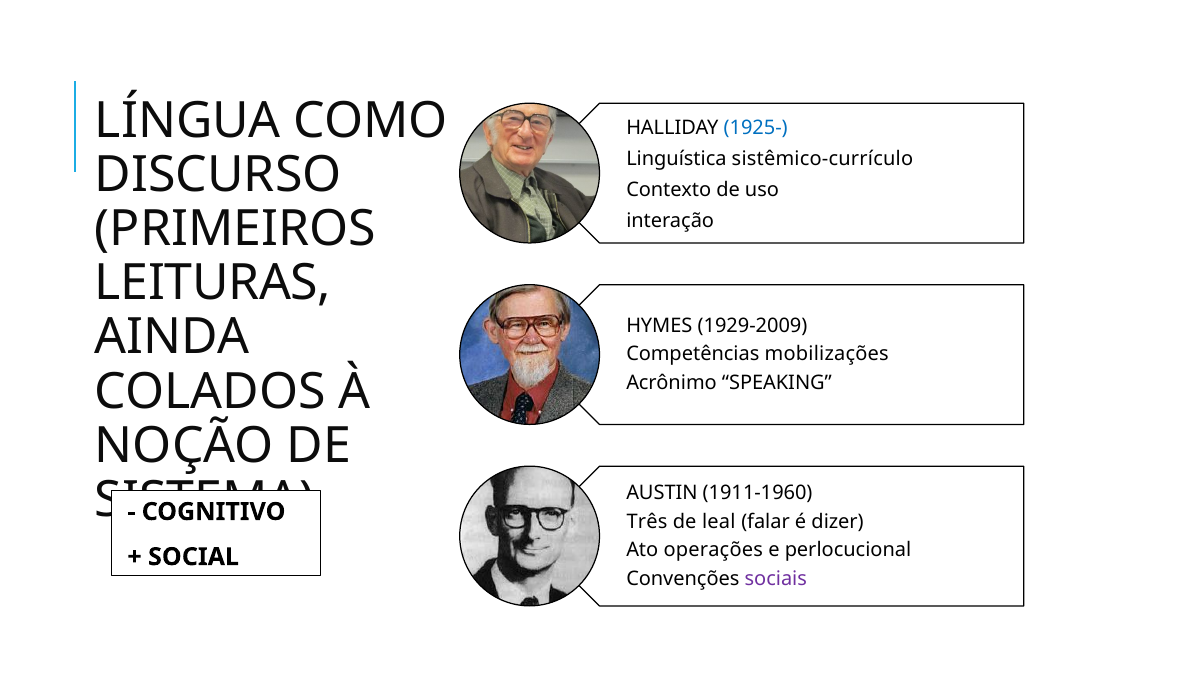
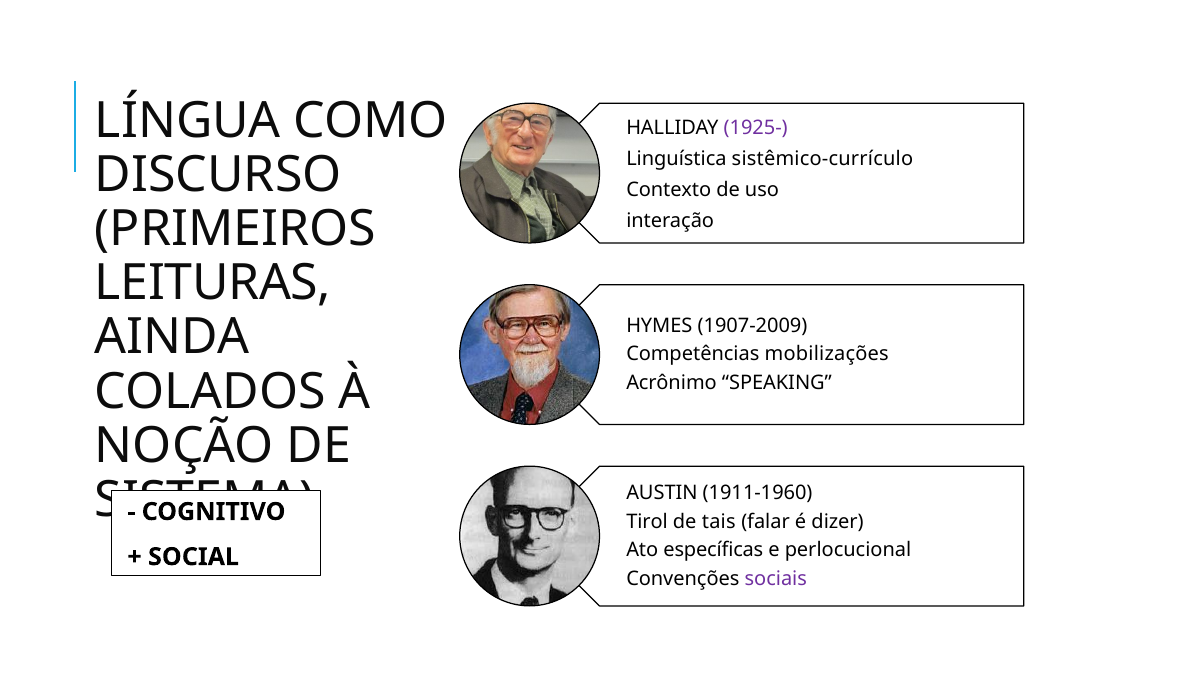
1925- colour: blue -> purple (756, 128)
1929-2009: 1929-2009 -> 1907-2009 (753, 326)
Três: Três -> Tirol (647, 522)
leal: leal -> tais (719, 522)
operações: operações -> específicas (713, 550)
